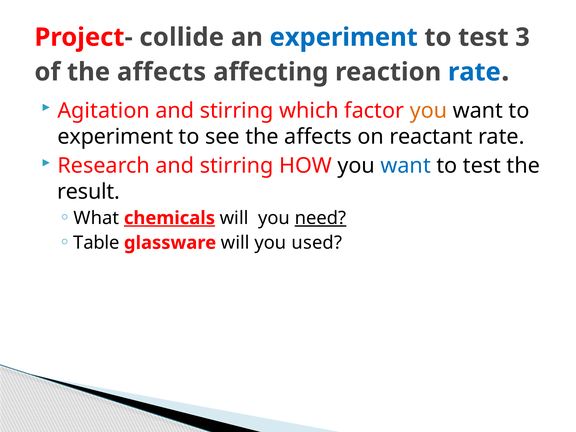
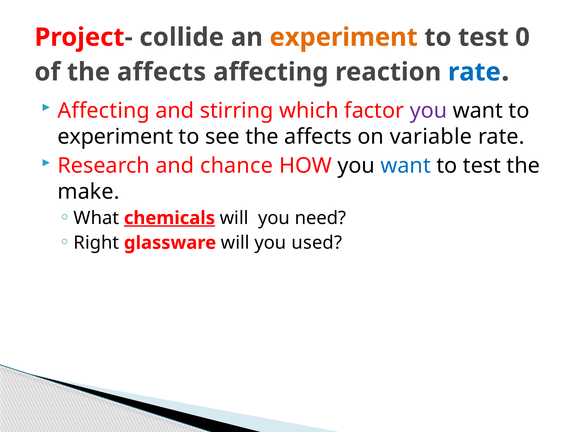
experiment colour: blue -> orange (344, 37)
3: 3 -> 0 (523, 37)
Agitation: Agitation -> Affecting (104, 111)
you colour: orange -> purple (428, 111)
reactant: reactant -> variable (431, 137)
Research and stirring: stirring -> chance (237, 166)
result: result -> make (88, 192)
need underline: present -> none (320, 218)
Table: Table -> Right (96, 243)
